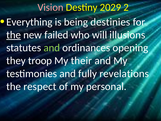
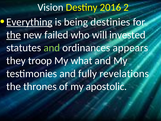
Vision colour: pink -> white (50, 7)
2029: 2029 -> 2016 (110, 7)
Everything underline: none -> present (29, 22)
illusions: illusions -> invested (127, 35)
opening: opening -> appears (130, 48)
their: their -> what (82, 61)
respect: respect -> thrones (40, 86)
personal: personal -> apostolic (106, 86)
